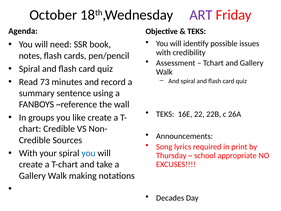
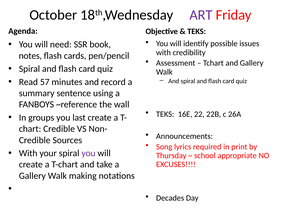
73: 73 -> 57 (45, 82)
like: like -> last (79, 117)
you colour: blue -> purple (88, 153)
